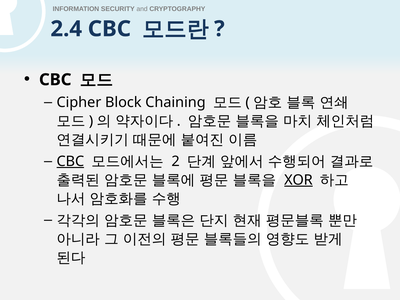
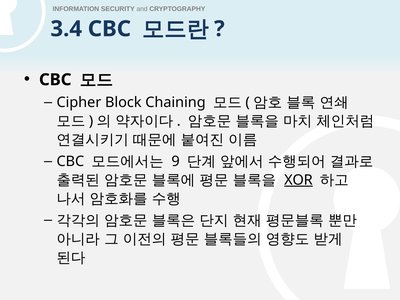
2.4: 2.4 -> 3.4 (66, 29)
CBC underline: present -> none (70, 161)
2: 2 -> 9 (176, 161)
